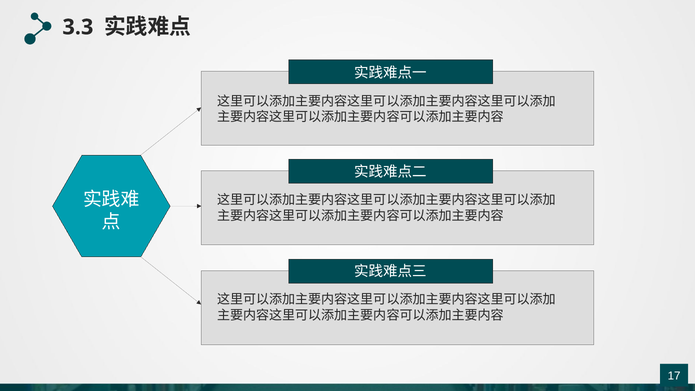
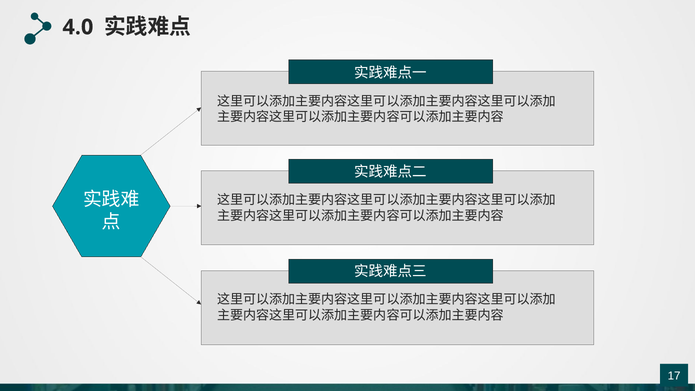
3.3: 3.3 -> 4.0 (78, 27)
